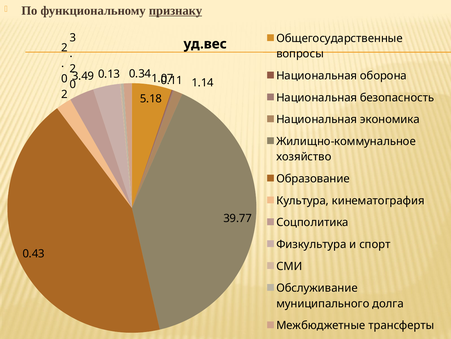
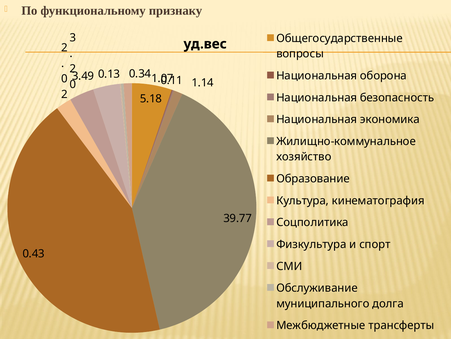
признаку underline: present -> none (176, 11)
